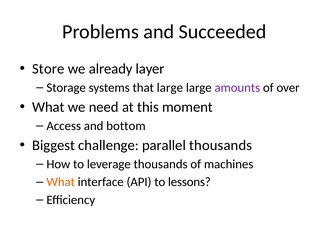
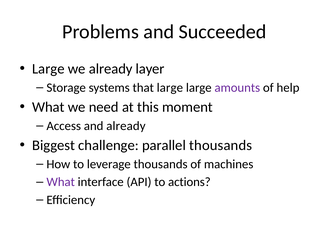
Store: Store -> Large (48, 69)
over: over -> help (288, 88)
and bottom: bottom -> already (126, 126)
What colour: orange -> purple (61, 183)
lessons: lessons -> actions (189, 183)
